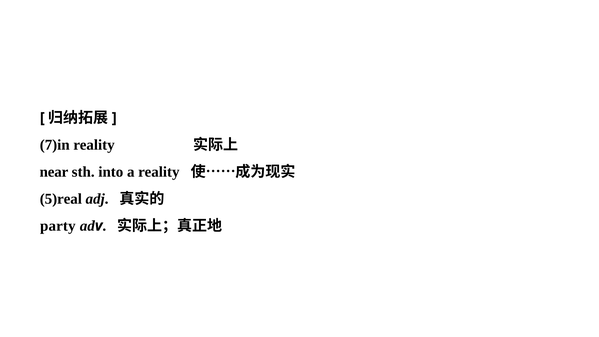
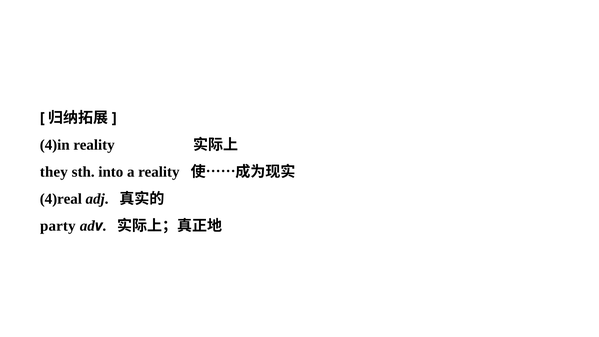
7)in: 7)in -> 4)in (55, 145)
near: near -> they (54, 172)
5)real: 5)real -> 4)real (61, 199)
